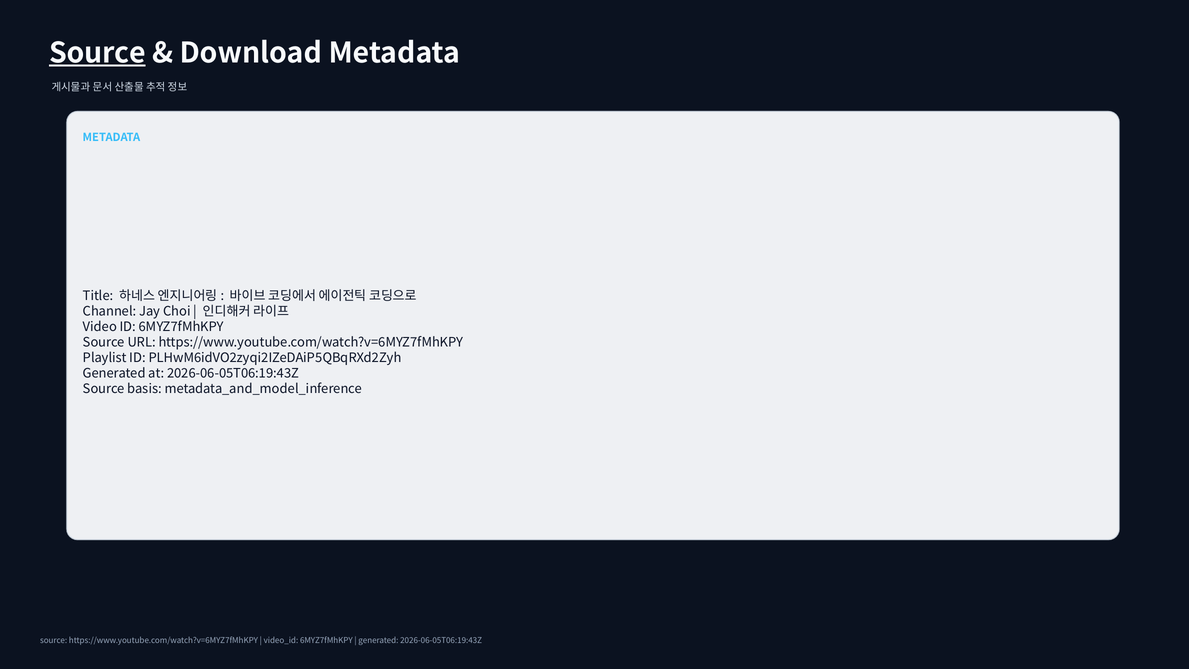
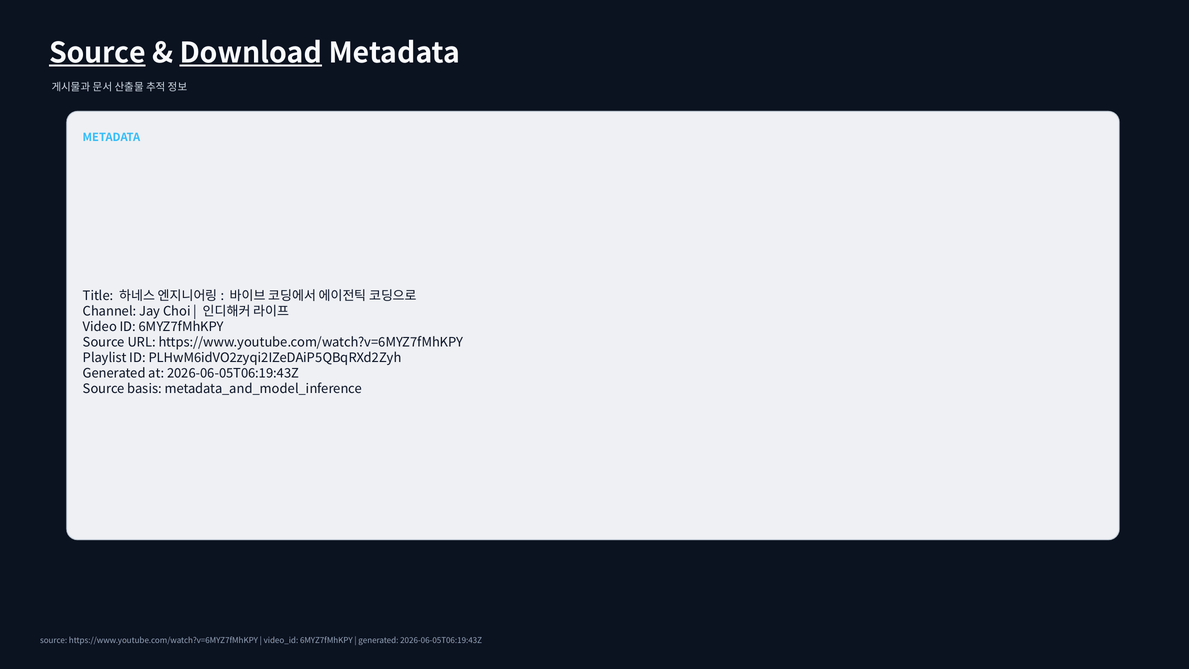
Download underline: none -> present (251, 53)
